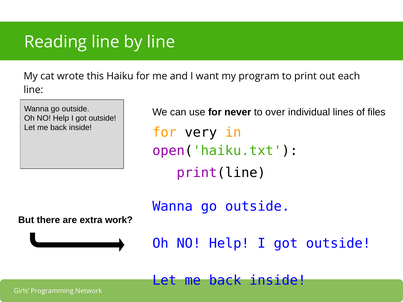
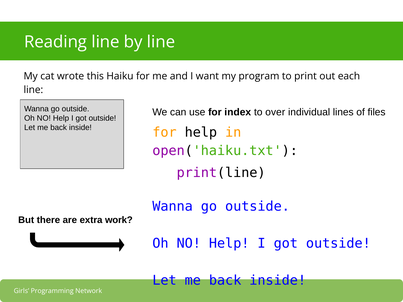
never: never -> index (238, 112)
for very: very -> help (201, 132)
